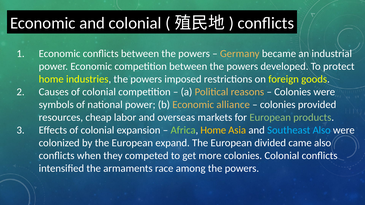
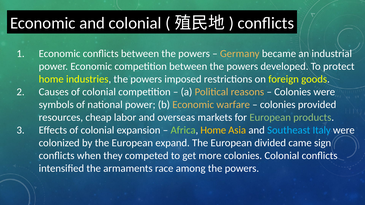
alliance: alliance -> warfare (233, 105)
Southeast Also: Also -> Italy (322, 130)
came also: also -> sign (323, 143)
